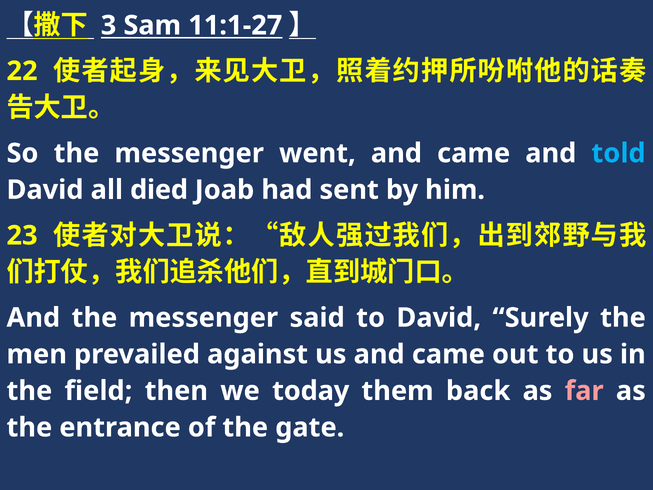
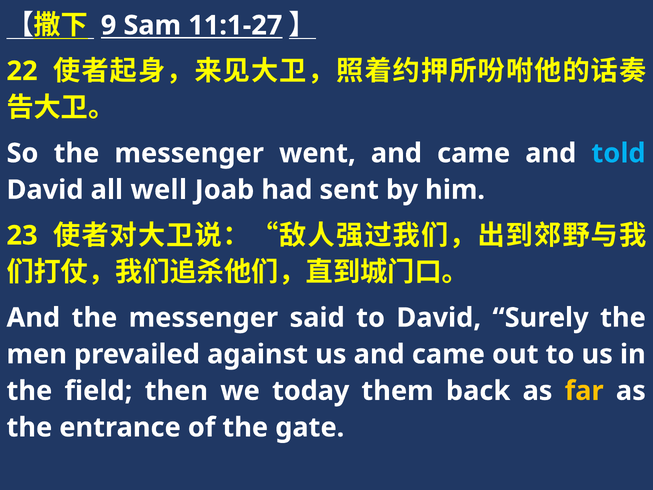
3: 3 -> 9 (109, 25)
died: died -> well (159, 190)
far colour: pink -> yellow (584, 391)
